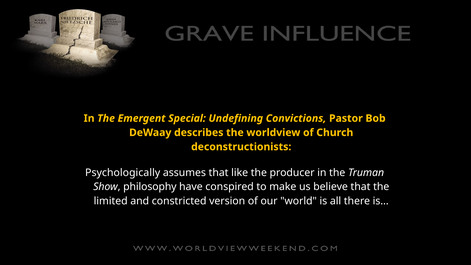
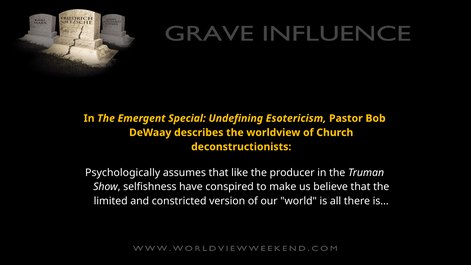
Convictions: Convictions -> Esotericism (296, 118)
philosophy: philosophy -> selfishness (150, 187)
